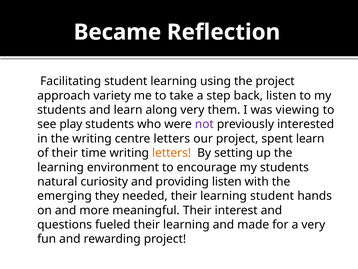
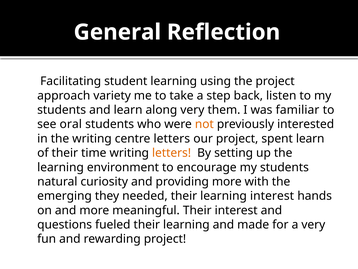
Became: Became -> General (117, 32)
viewing: viewing -> familiar (298, 110)
play: play -> oral (71, 124)
not colour: purple -> orange (204, 124)
providing listen: listen -> more (227, 181)
learning student: student -> interest (272, 196)
